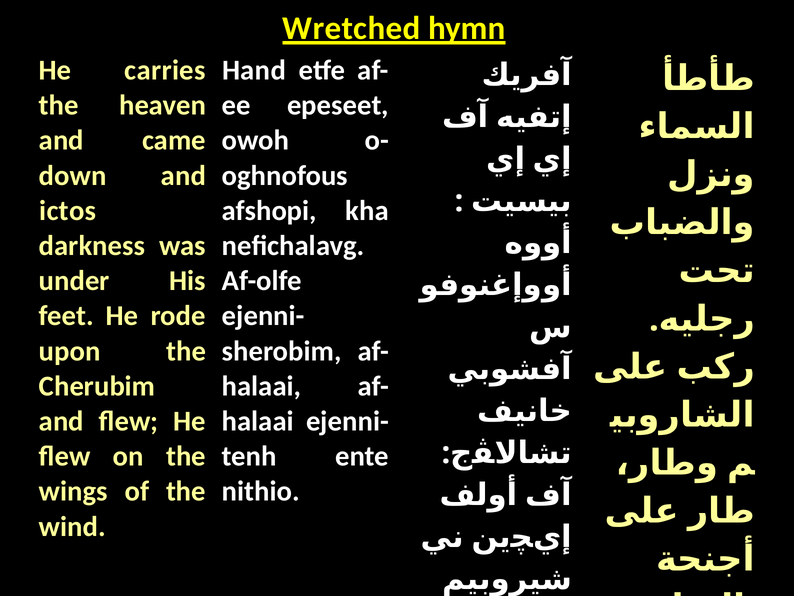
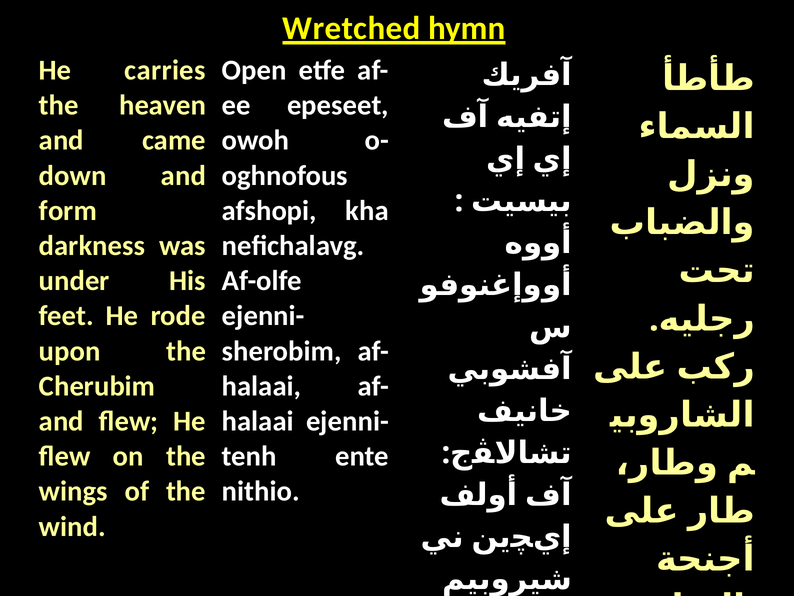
Hand: Hand -> Open (254, 70)
ictos: ictos -> form (68, 210)
